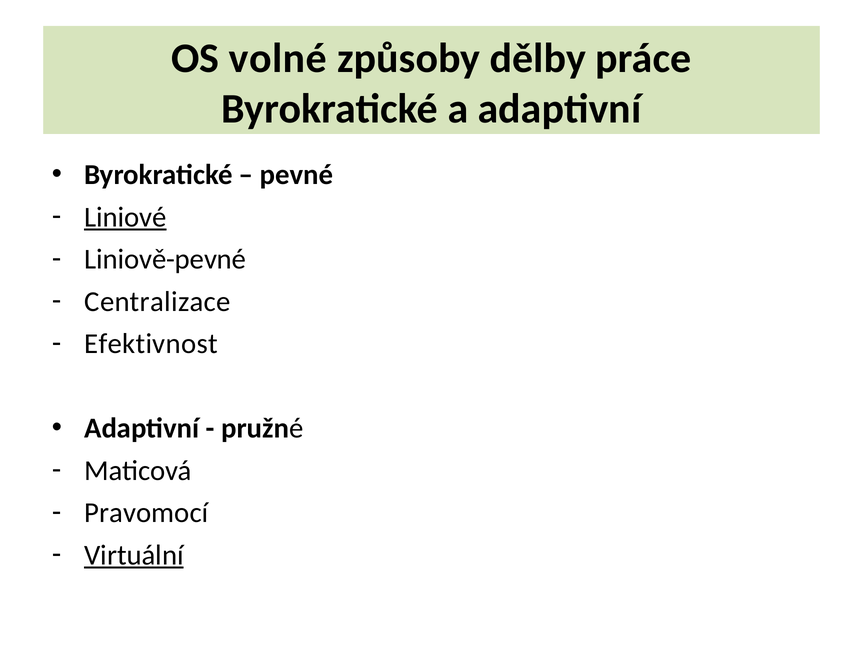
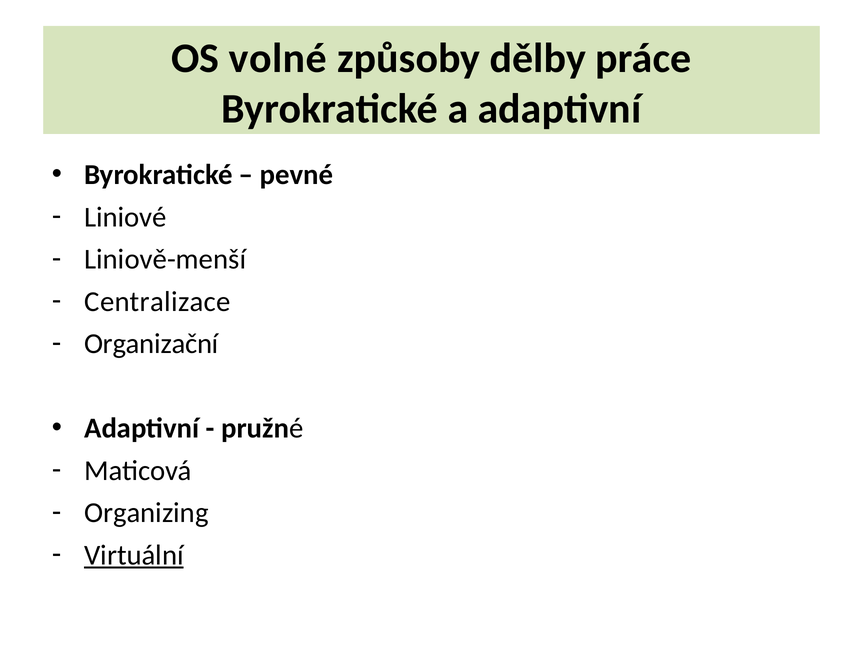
Liniové underline: present -> none (125, 217)
Liniově-pevné: Liniově-pevné -> Liniově-menší (165, 259)
Efektivnost: Efektivnost -> Organizační (151, 343)
Pravomocí: Pravomocí -> Organizing (146, 512)
